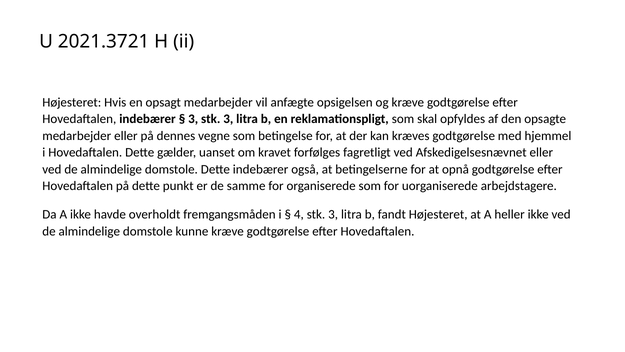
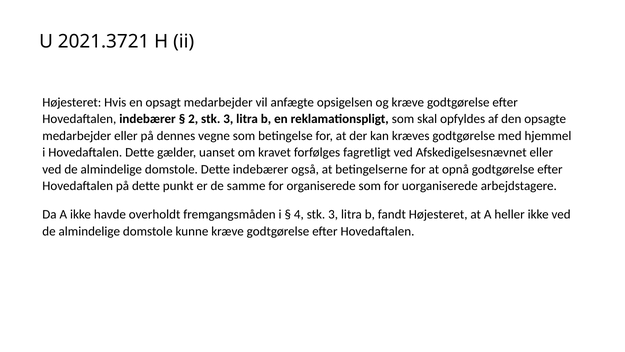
3: 3 -> 2 (193, 119)
